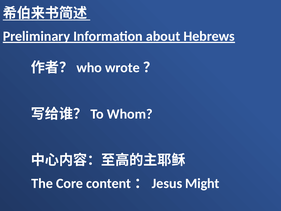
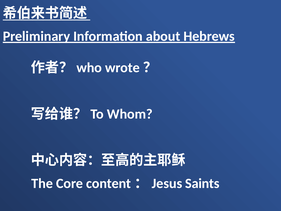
Might: Might -> Saints (202, 183)
